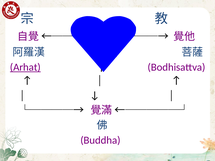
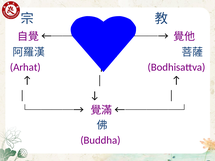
Arhat underline: present -> none (25, 67)
